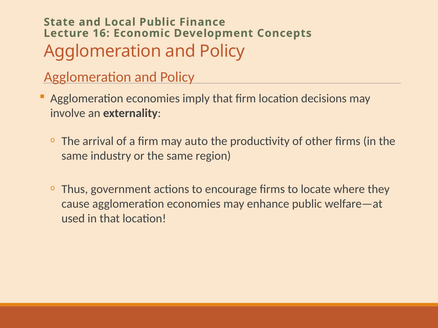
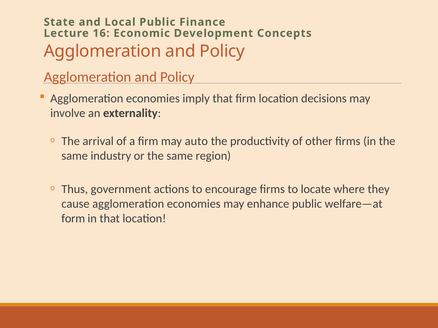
used: used -> form (73, 219)
